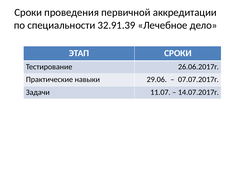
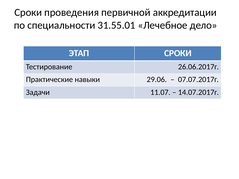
32.91.39: 32.91.39 -> 31.55.01 (116, 25)
